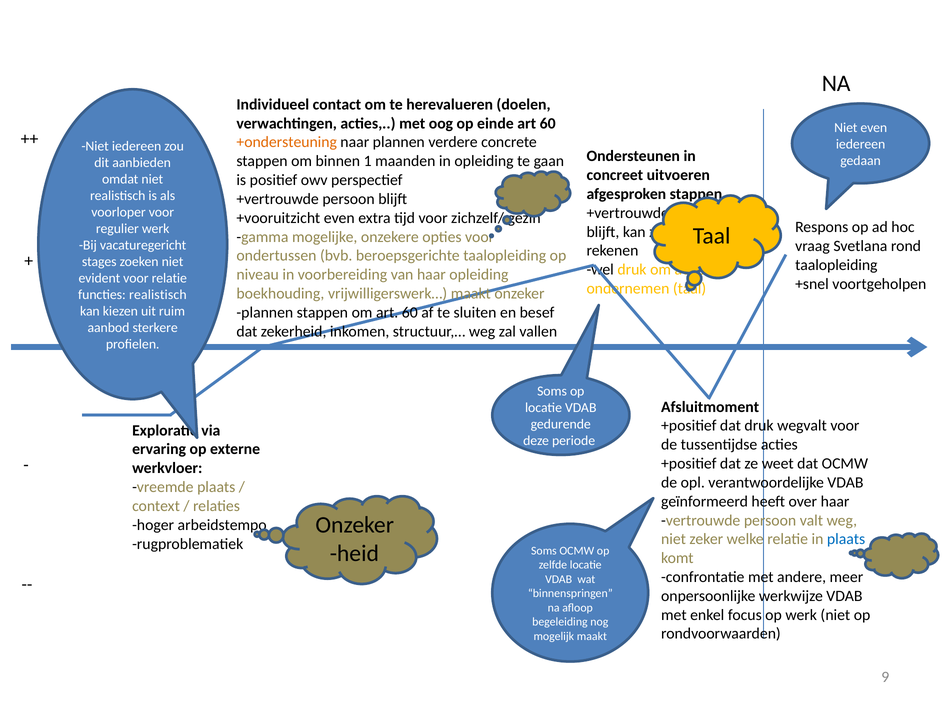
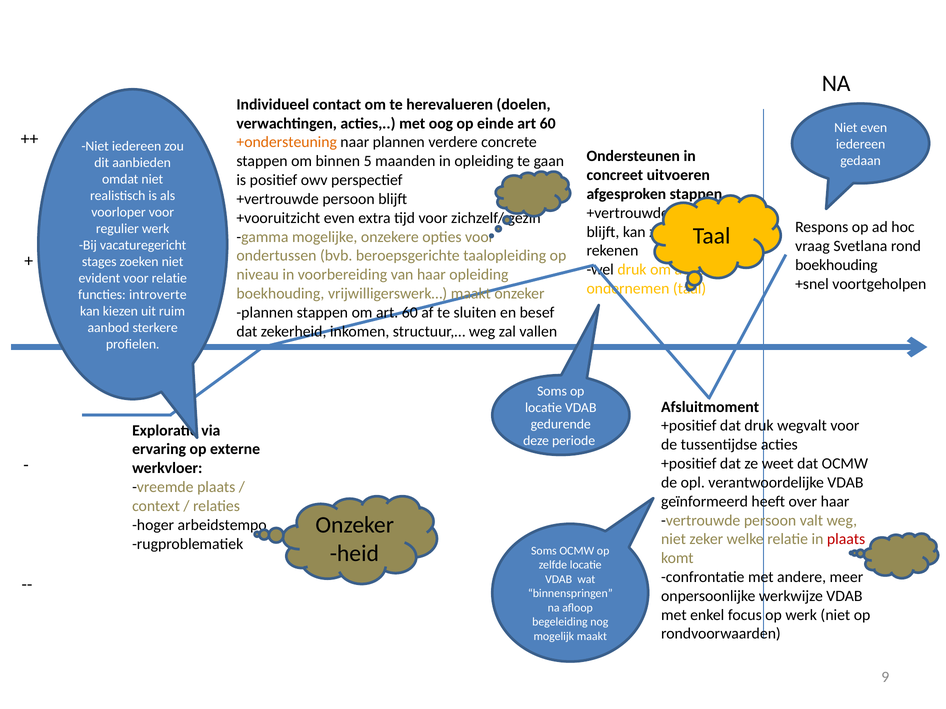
1: 1 -> 5 (368, 161)
taalopleiding: taalopleiding -> boekhouding (836, 265)
functies realistisch: realistisch -> introverte (158, 295)
plaats colour: blue -> red (846, 540)
